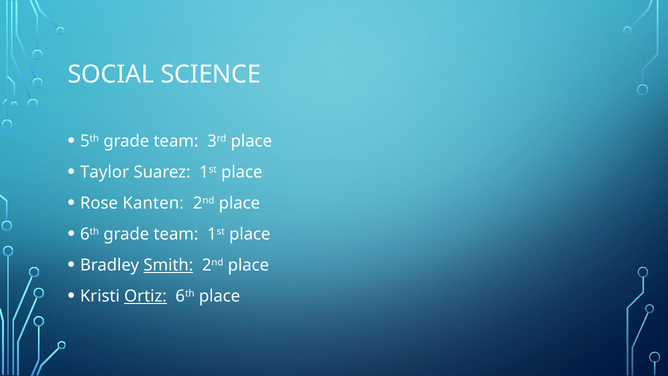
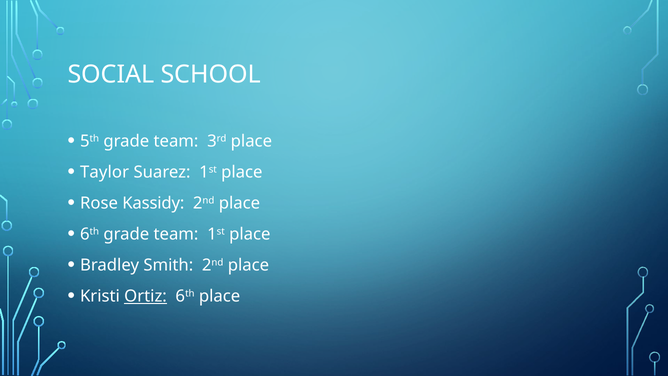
SCIENCE: SCIENCE -> SCHOOL (211, 74)
Kanten: Kanten -> Kassidy (153, 203)
Smith underline: present -> none (168, 265)
